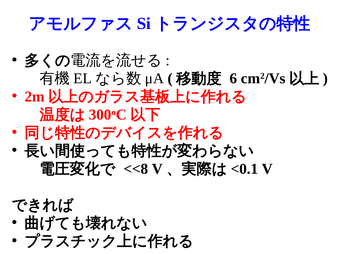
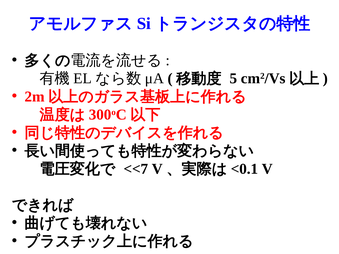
6: 6 -> 5 (233, 79)
<<8: <<8 -> <<7 (136, 169)
